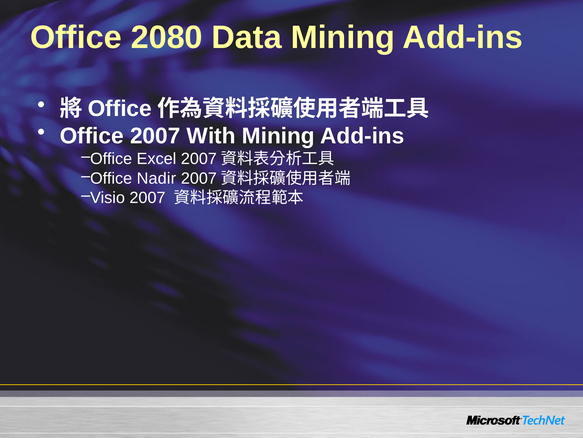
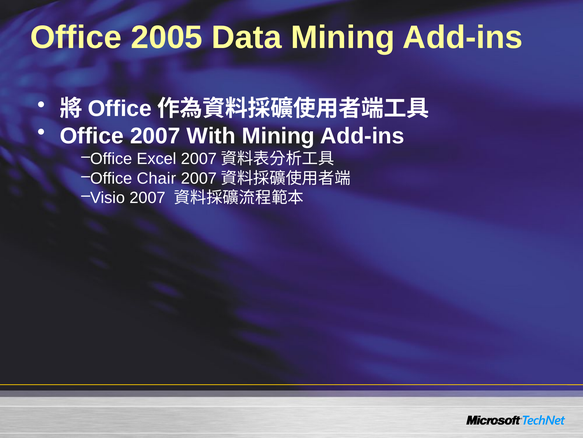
2080: 2080 -> 2005 (167, 37)
Nadir: Nadir -> Chair (156, 178)
